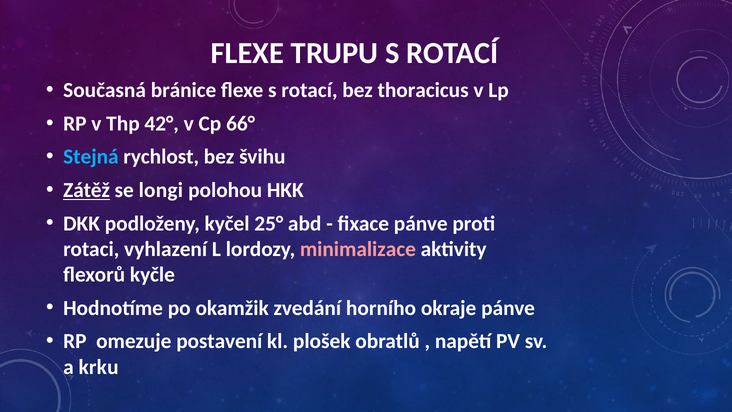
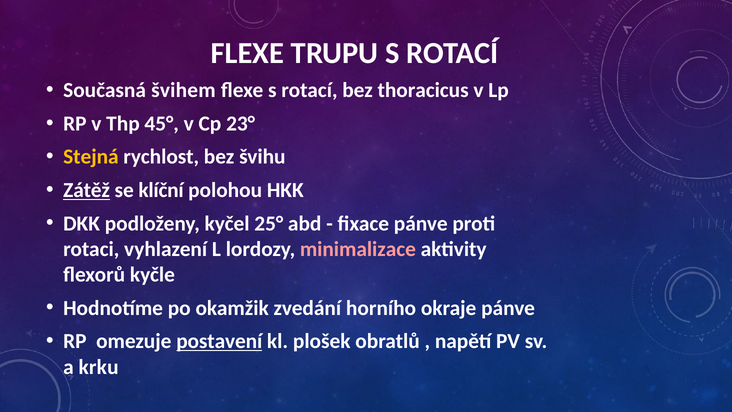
bránice: bránice -> švihem (183, 90)
42°: 42° -> 45° (162, 124)
66°: 66° -> 23° (241, 124)
Stejná colour: light blue -> yellow (91, 157)
longi: longi -> klíční (161, 190)
postavení underline: none -> present (219, 341)
